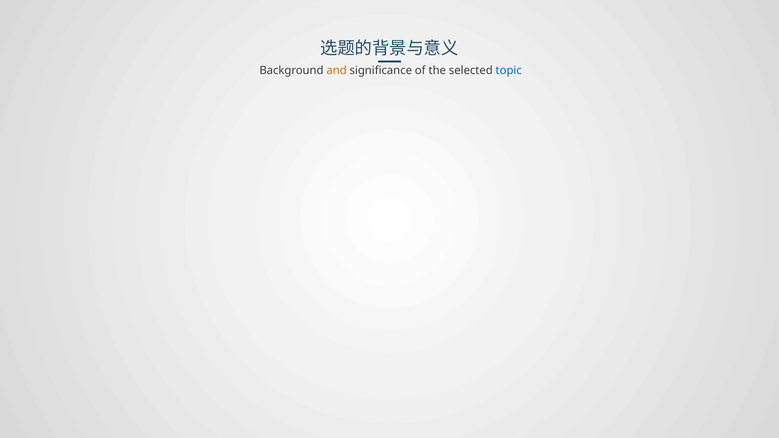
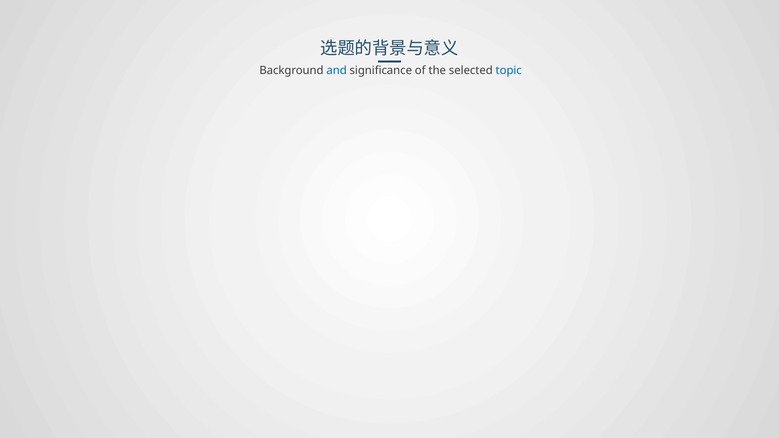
and colour: orange -> blue (337, 71)
